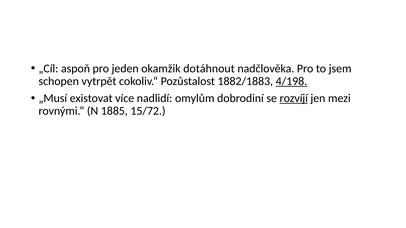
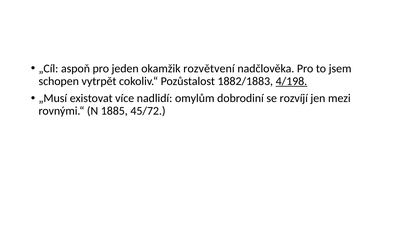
dotáhnout: dotáhnout -> rozvětvení (209, 69)
rozvíjí underline: present -> none (294, 98)
15/72: 15/72 -> 45/72 (148, 111)
